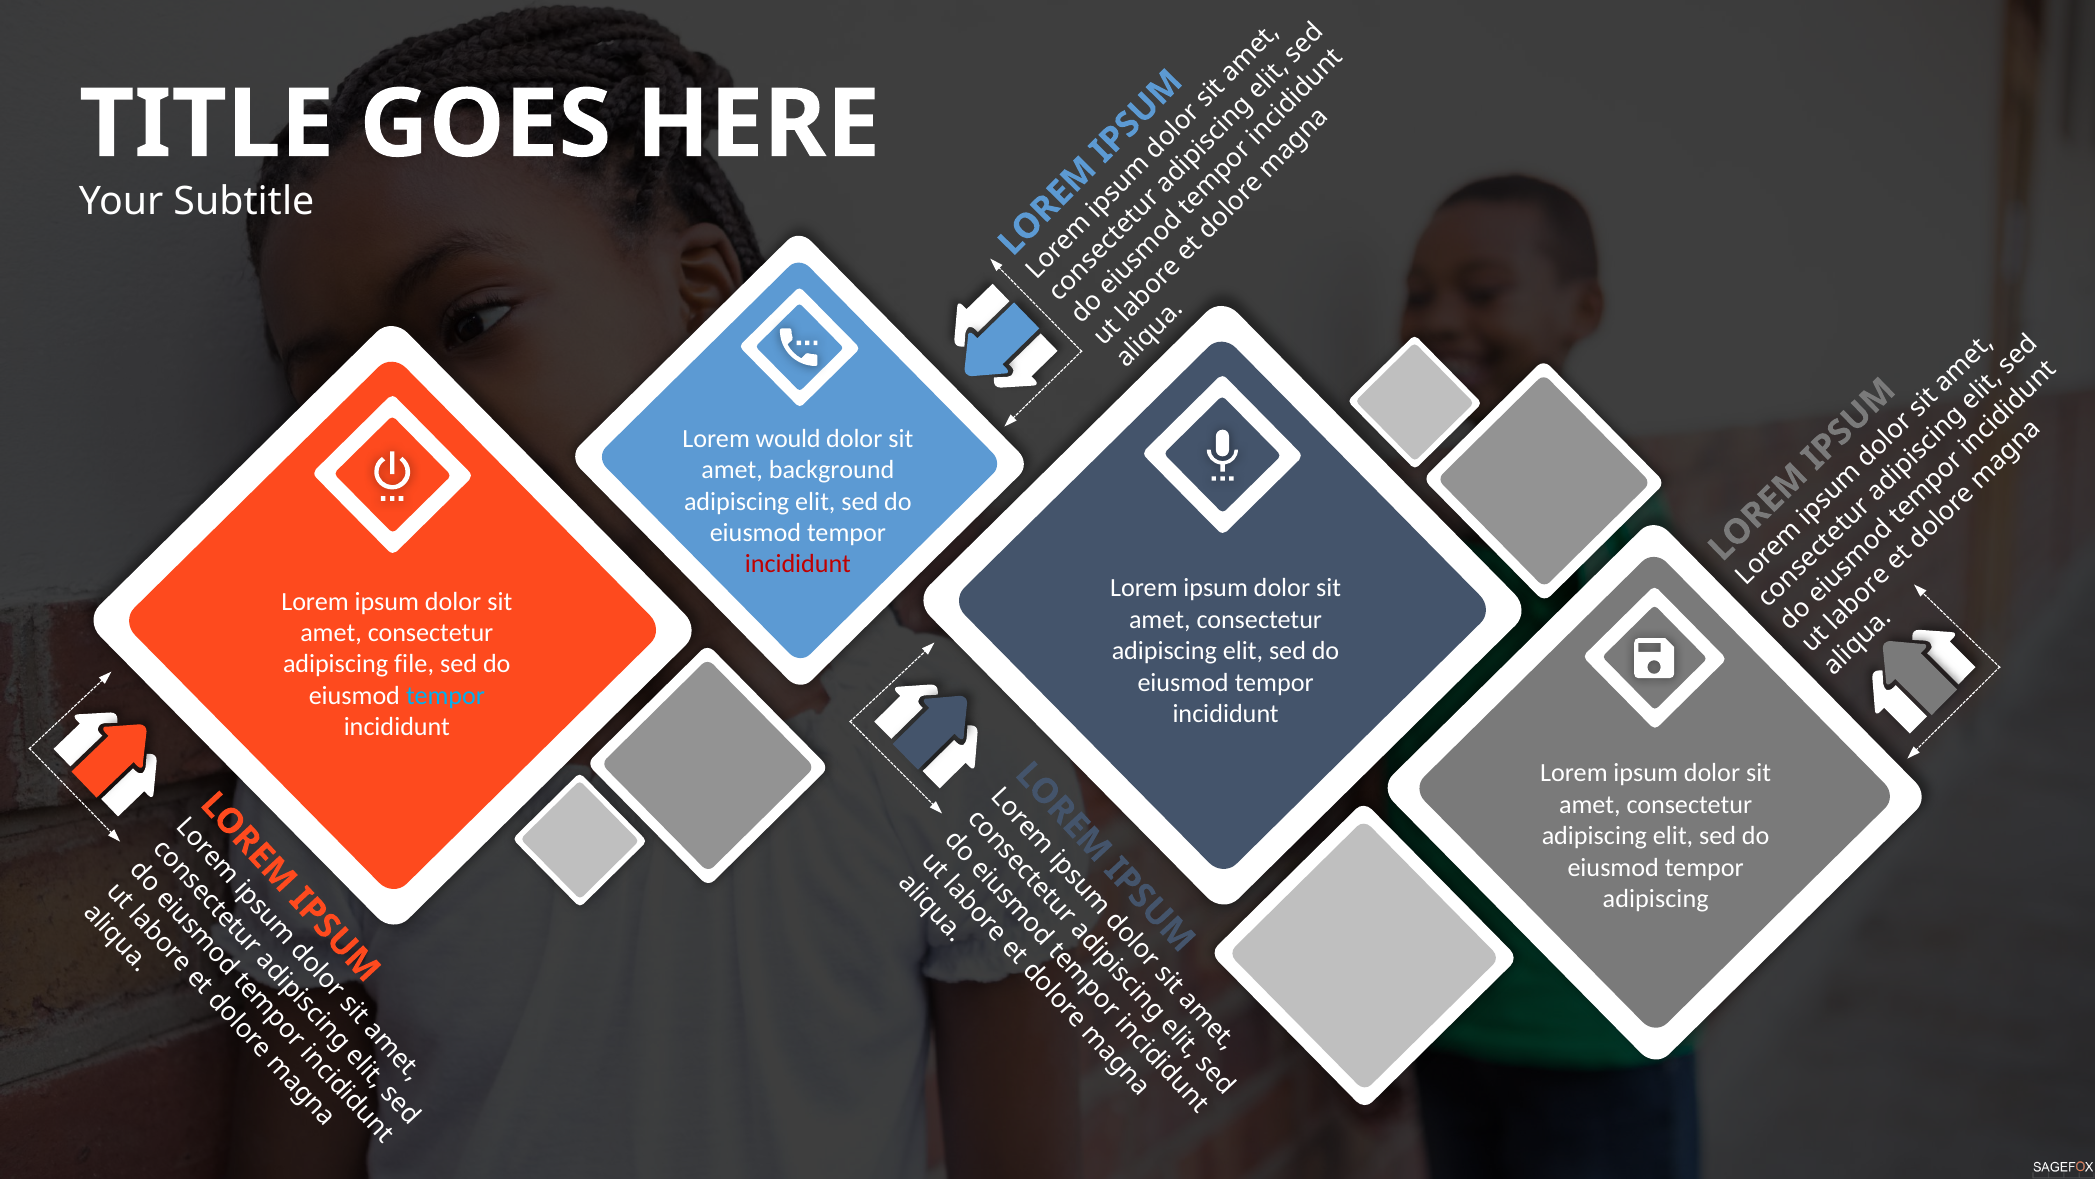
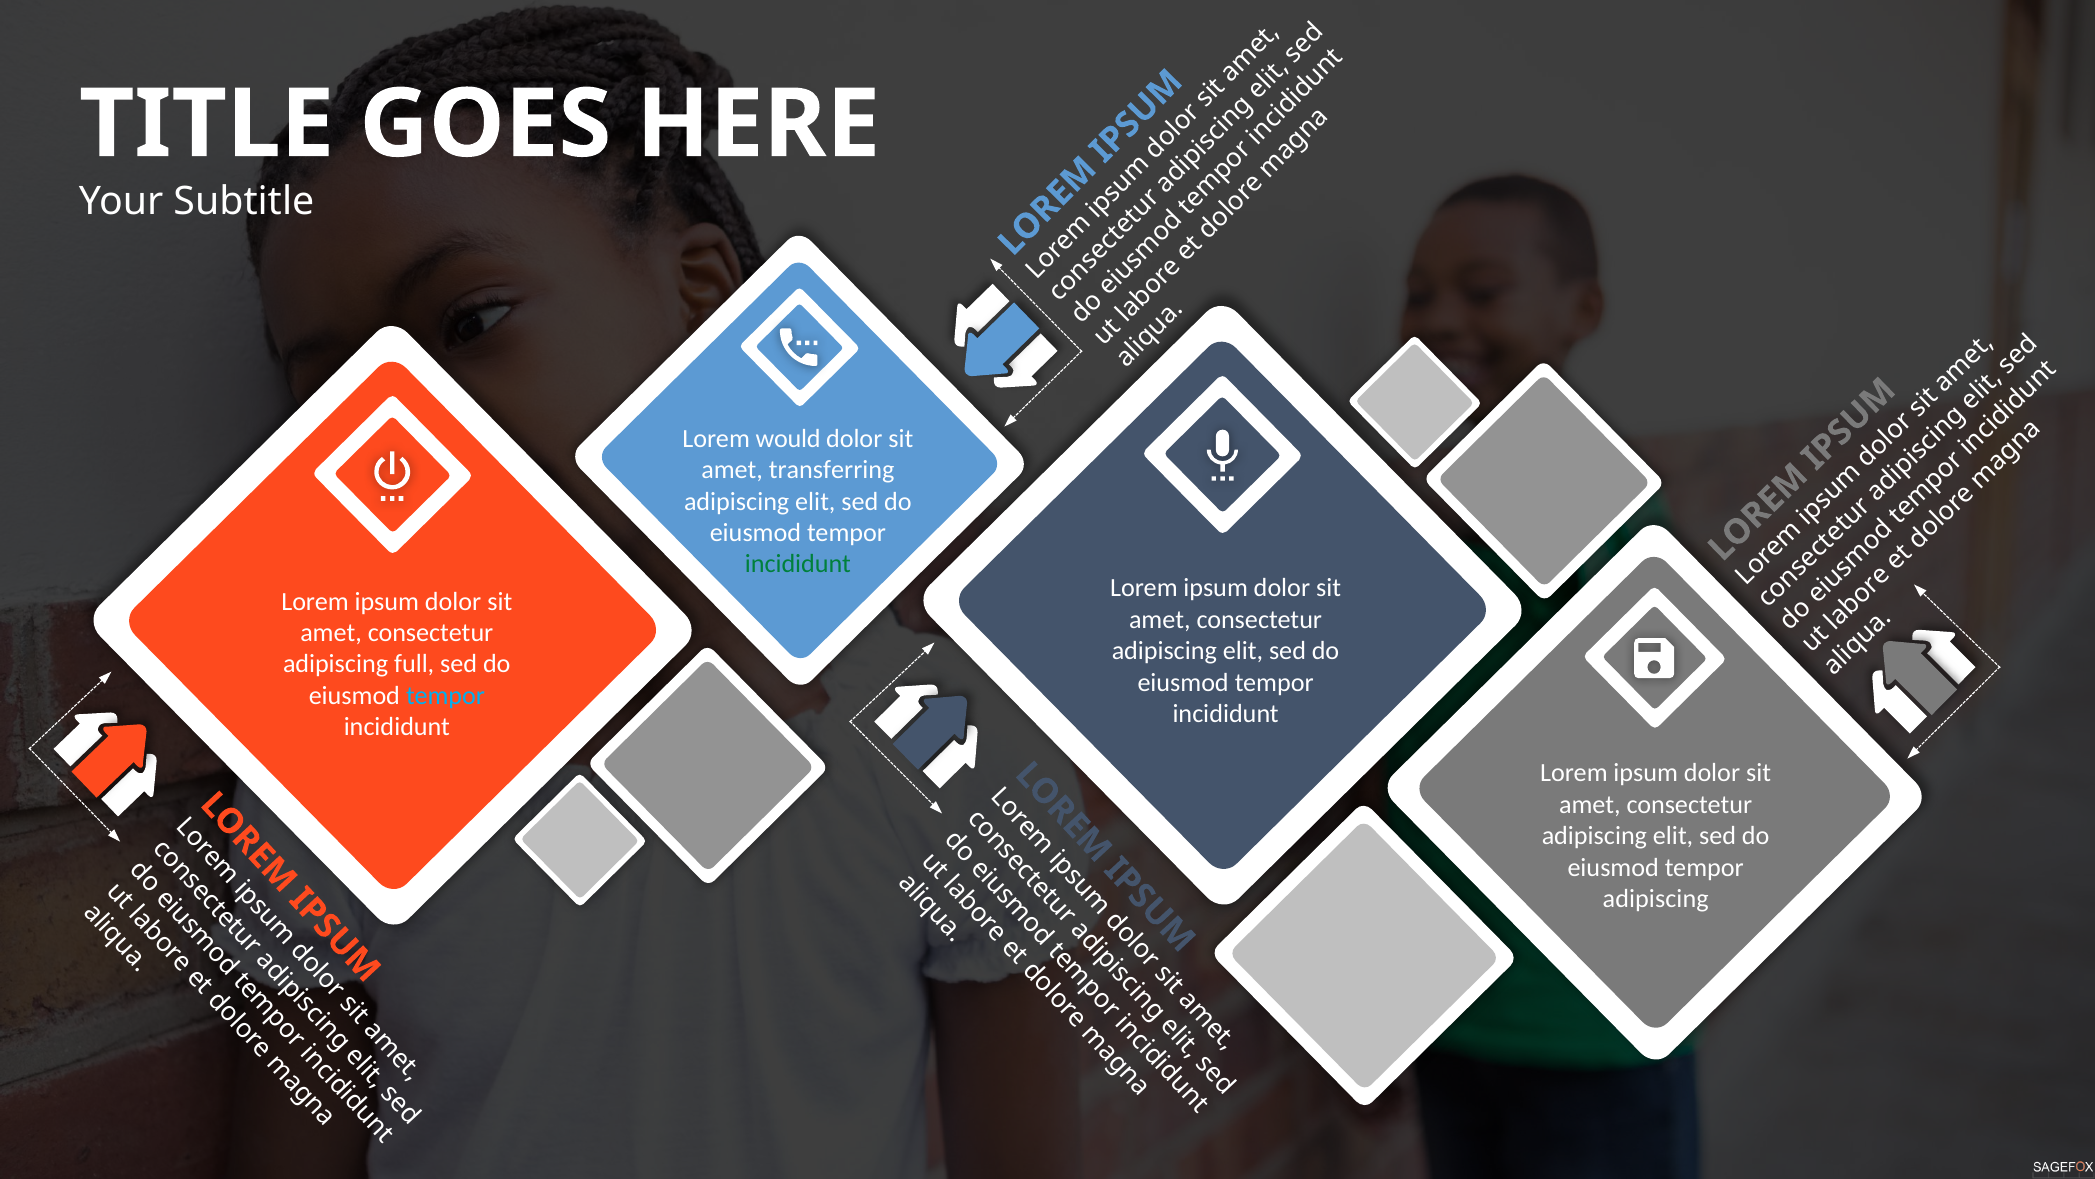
background: background -> transferring (832, 470)
incididunt colour: red -> green (798, 564)
file: file -> full (414, 664)
